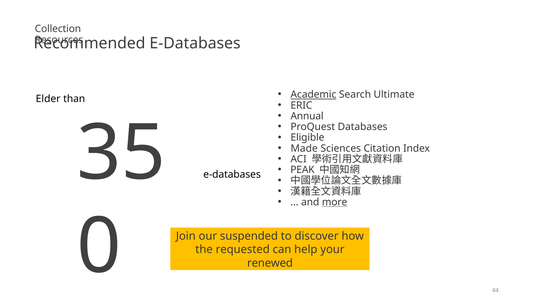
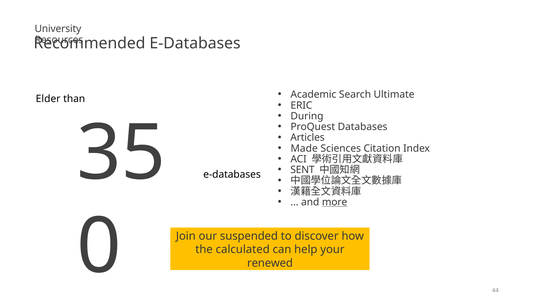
Collection: Collection -> University (58, 29)
Academic underline: present -> none (313, 95)
Annual: Annual -> During (307, 116)
Eligible: Eligible -> Articles (308, 137)
PEAK: PEAK -> SENT (302, 170)
requested: requested -> calculated (243, 249)
